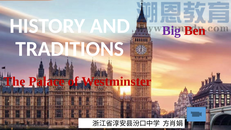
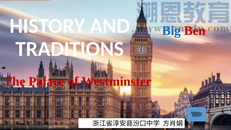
Big colour: purple -> blue (171, 31)
